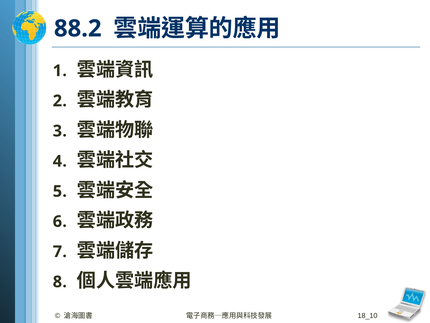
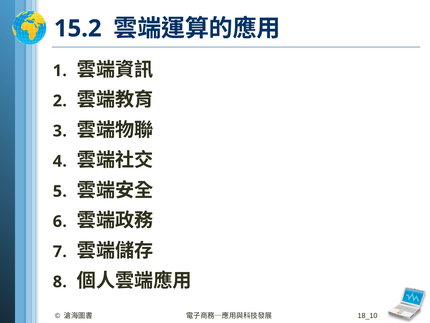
88.2: 88.2 -> 15.2 (78, 28)
